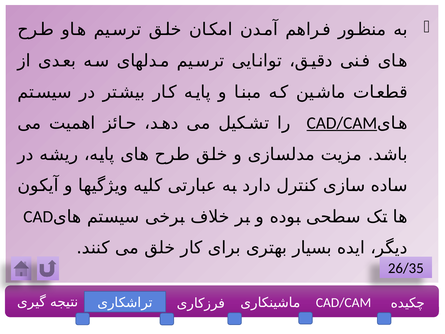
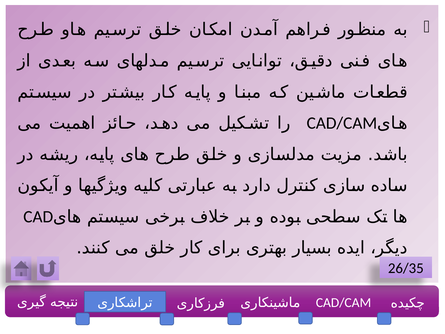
CAD/CAM underline: present -> none (342, 123)
